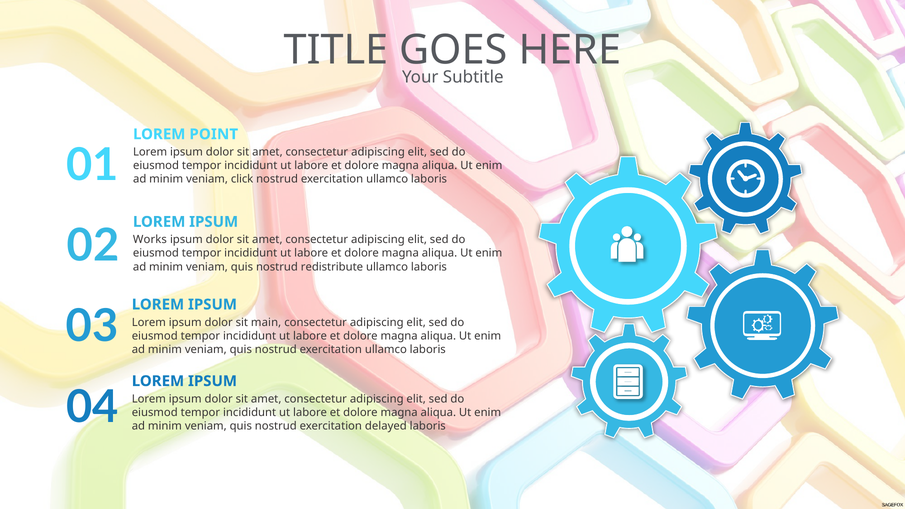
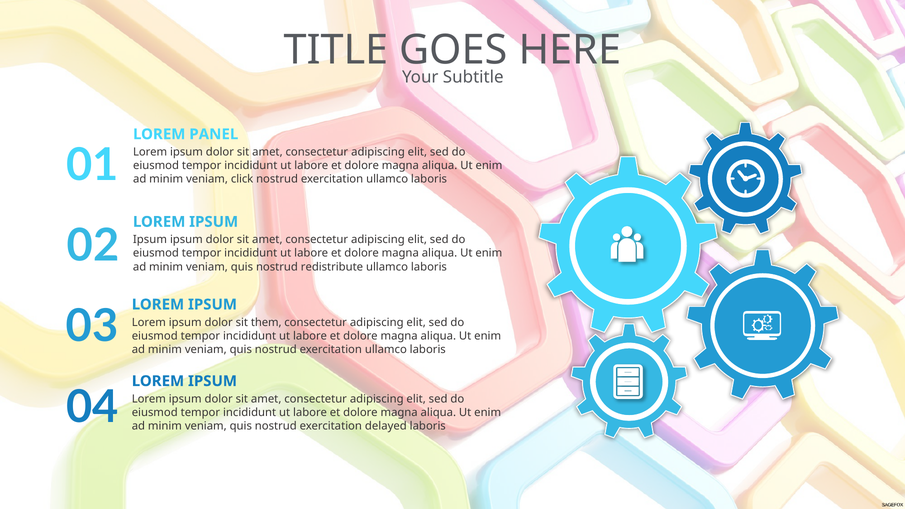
POINT: POINT -> PANEL (214, 134)
Works: Works -> Ipsum (150, 240)
main: main -> them (266, 322)
